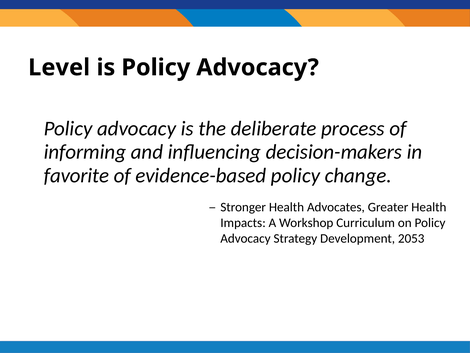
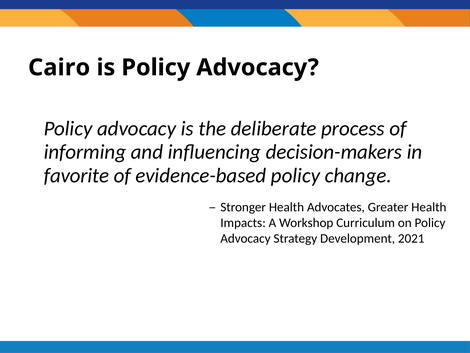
Level: Level -> Cairo (59, 67)
2053: 2053 -> 2021 (411, 238)
